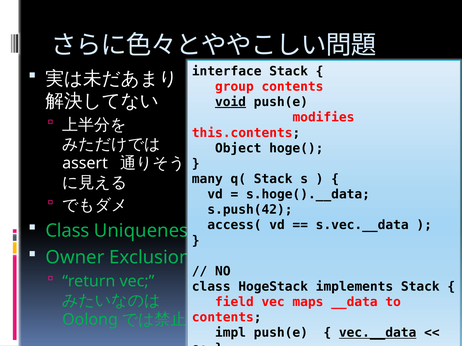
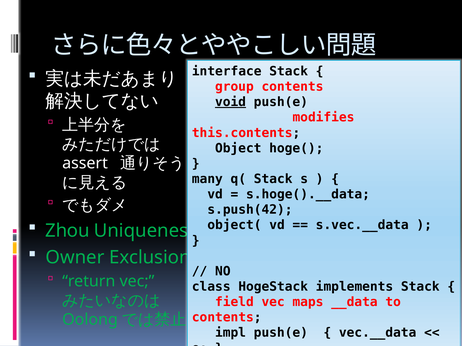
access(: access( -> object( (234, 225)
Class: Class -> Zhou (67, 231)
vec.__data underline: present -> none (378, 333)
